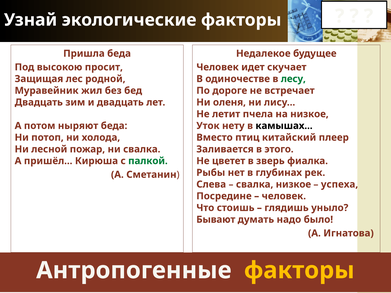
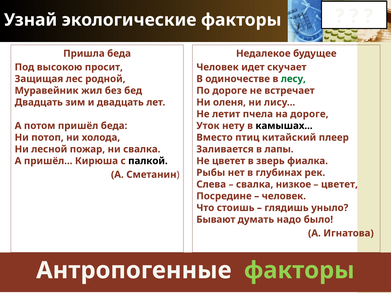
на низкое: низкое -> дороге (309, 114)
потом ныряют: ныряют -> пришёл (78, 126)
этого: этого -> лапы (279, 149)
палкой colour: green -> black (148, 161)
успеха: успеха -> цветет (339, 185)
факторы colour: yellow -> light green (299, 271)
